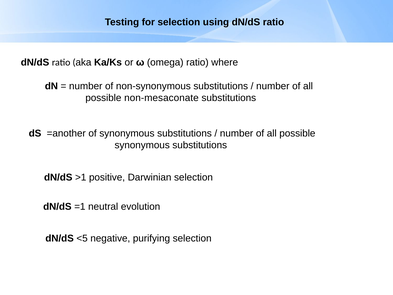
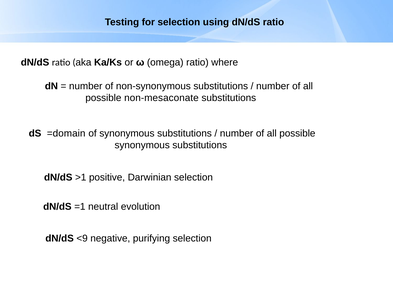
=another: =another -> =domain (66, 133)
<5: <5 -> <9 (82, 238)
